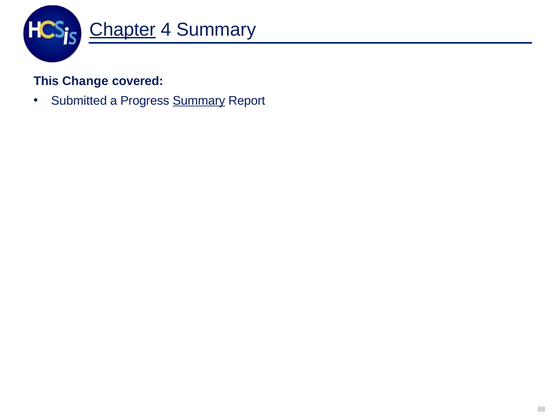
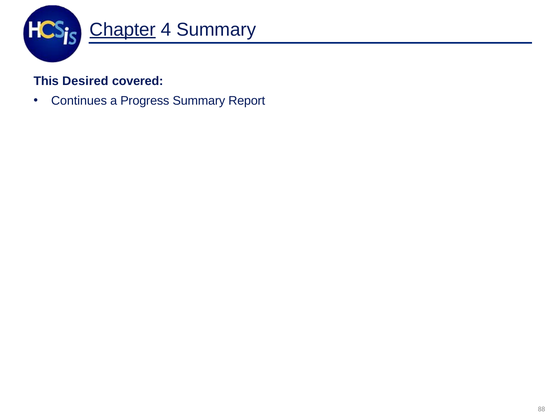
Change: Change -> Desired (85, 81)
Submitted: Submitted -> Continues (79, 101)
Summary underline: present -> none (199, 101)
